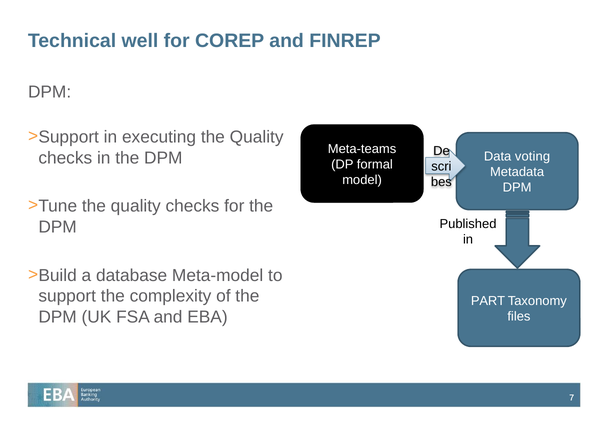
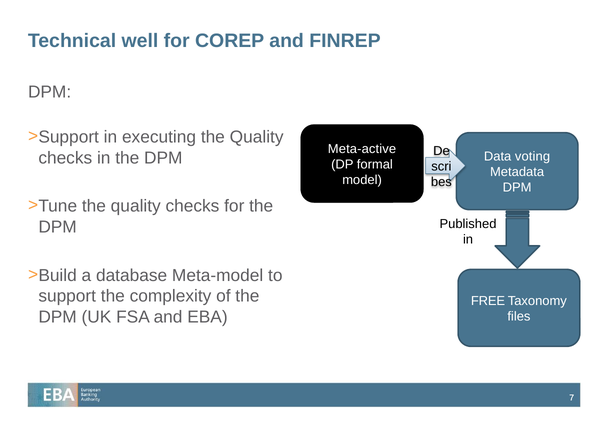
Meta-teams: Meta-teams -> Meta-active (362, 149)
PART: PART -> FREE (488, 301)
